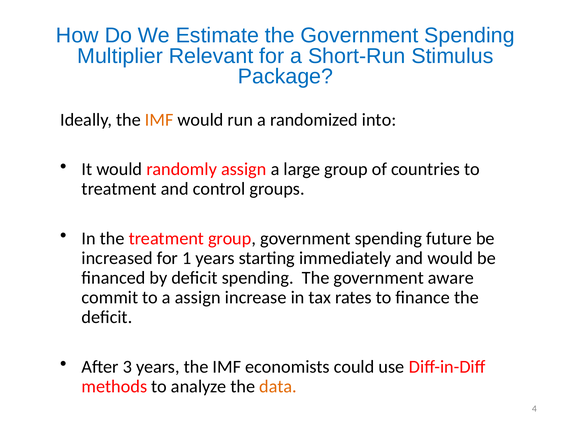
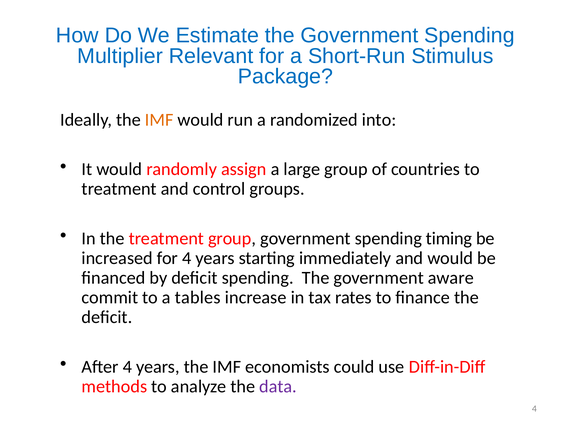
future: future -> timing (449, 239)
for 1: 1 -> 4 (187, 258)
a assign: assign -> tables (198, 298)
After 3: 3 -> 4 (127, 367)
data colour: orange -> purple (278, 387)
